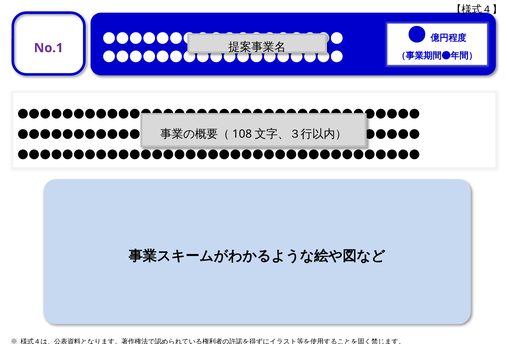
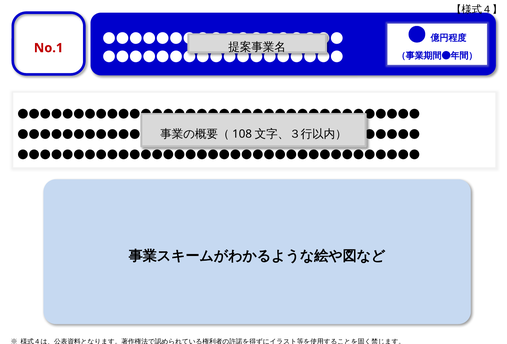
No.1 colour: purple -> red (49, 48)
